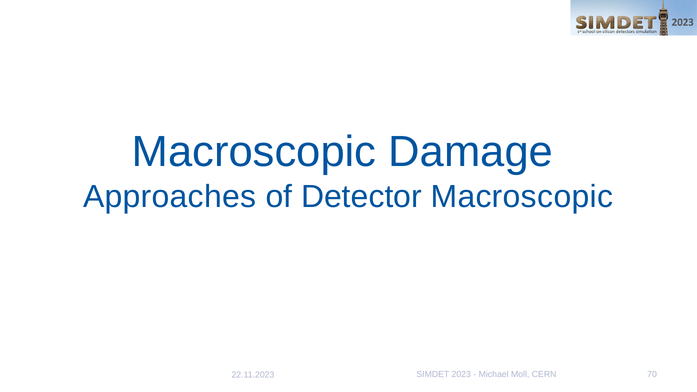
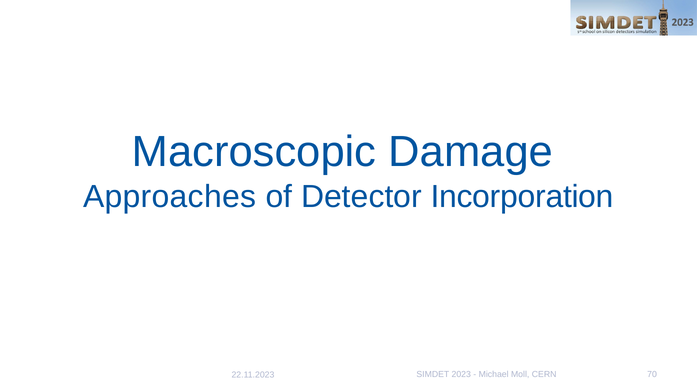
Detector Macroscopic: Macroscopic -> Incorporation (522, 197)
